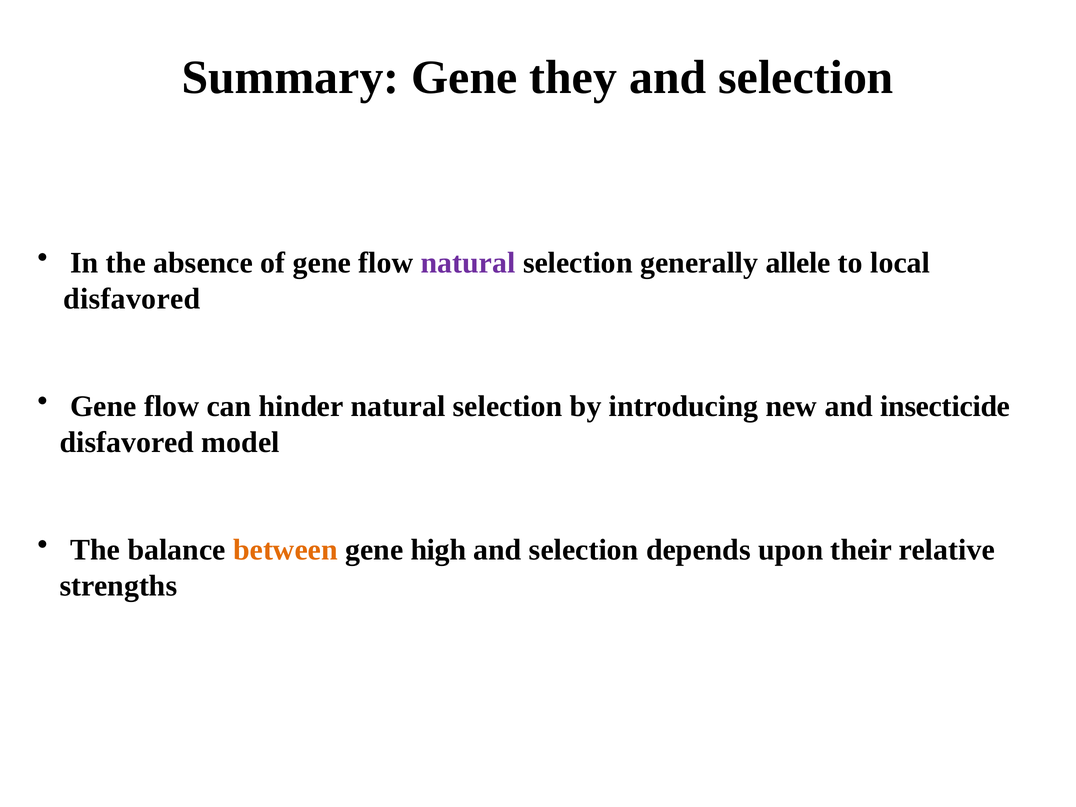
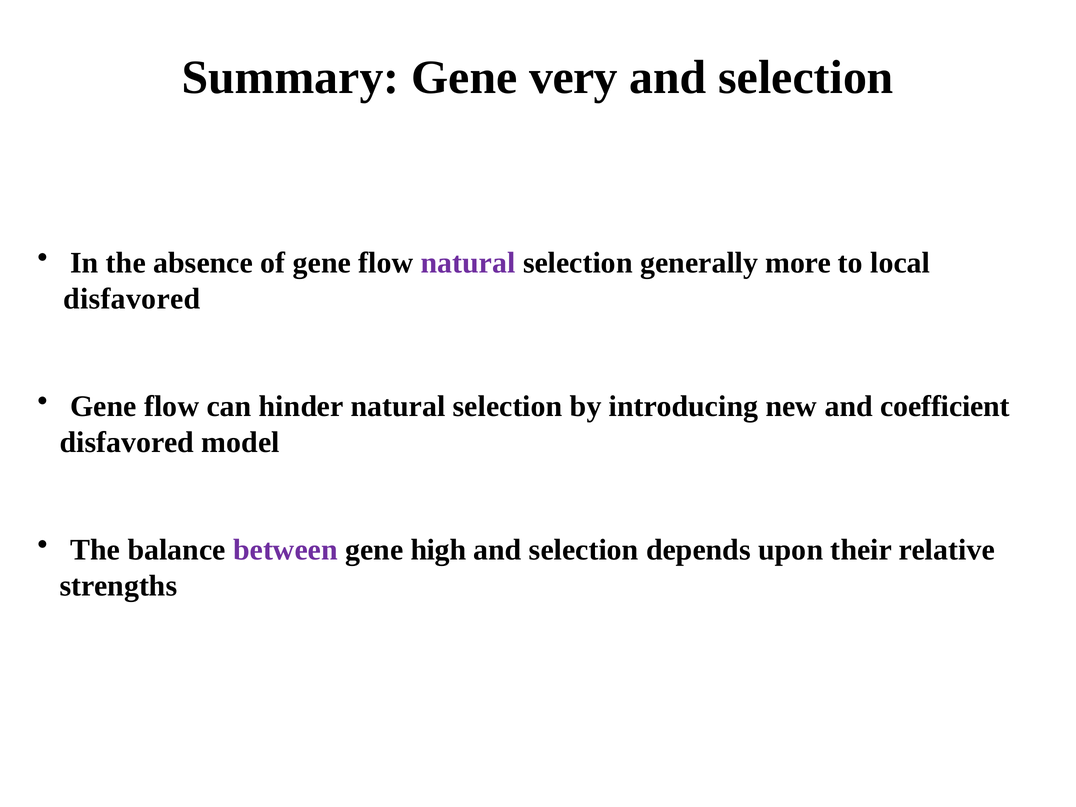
they: they -> very (574, 78)
allele: allele -> more (798, 263)
insecticide: insecticide -> coefficient (945, 406)
between colour: orange -> purple (285, 550)
